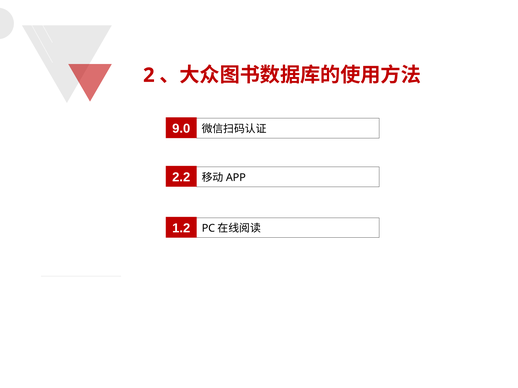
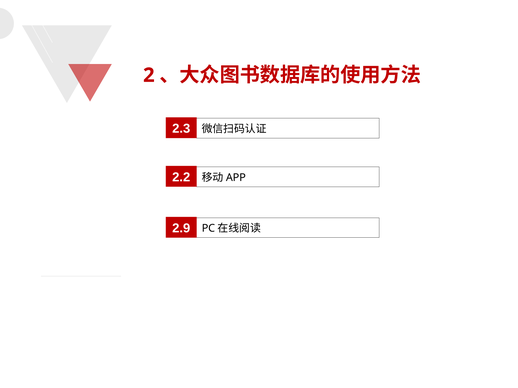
9.0: 9.0 -> 2.3 (181, 129)
1.2: 1.2 -> 2.9 (181, 228)
